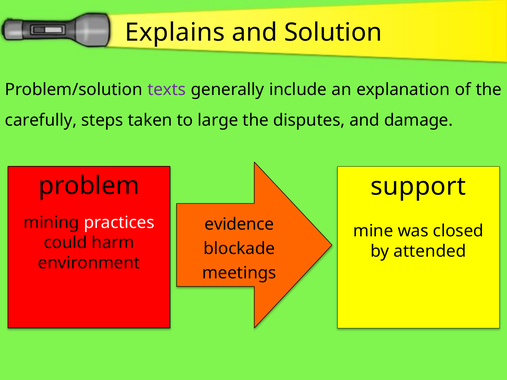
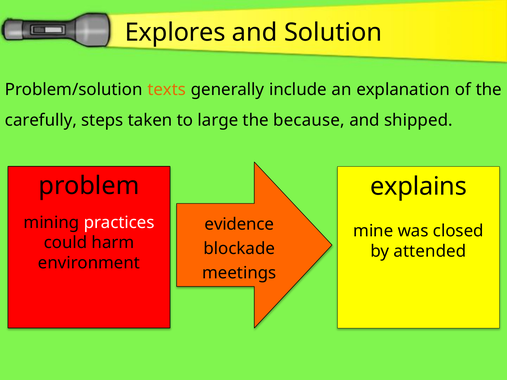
Explains: Explains -> Explores (175, 32)
texts colour: purple -> orange (167, 90)
disputes: disputes -> because (309, 120)
damage: damage -> shipped (418, 120)
support: support -> explains (419, 187)
